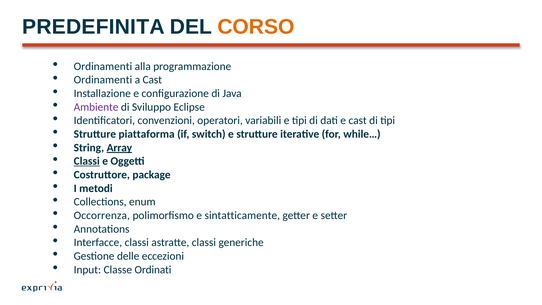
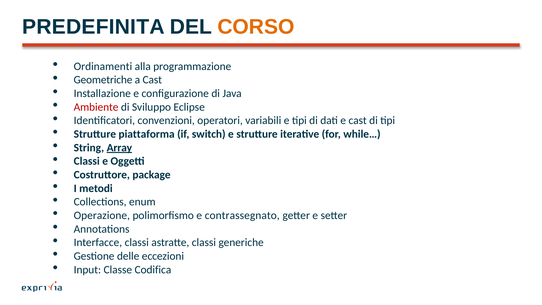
Ordinamenti: Ordinamenti -> Geometriche (103, 80)
Ambiente colour: purple -> red (96, 107)
Classi underline: present -> none (87, 161)
Occorrenza: Occorrenza -> Operazione (102, 215)
sintatticamente: sintatticamente -> contrassegnato (242, 215)
Ordinati: Ordinati -> Codifica (153, 270)
